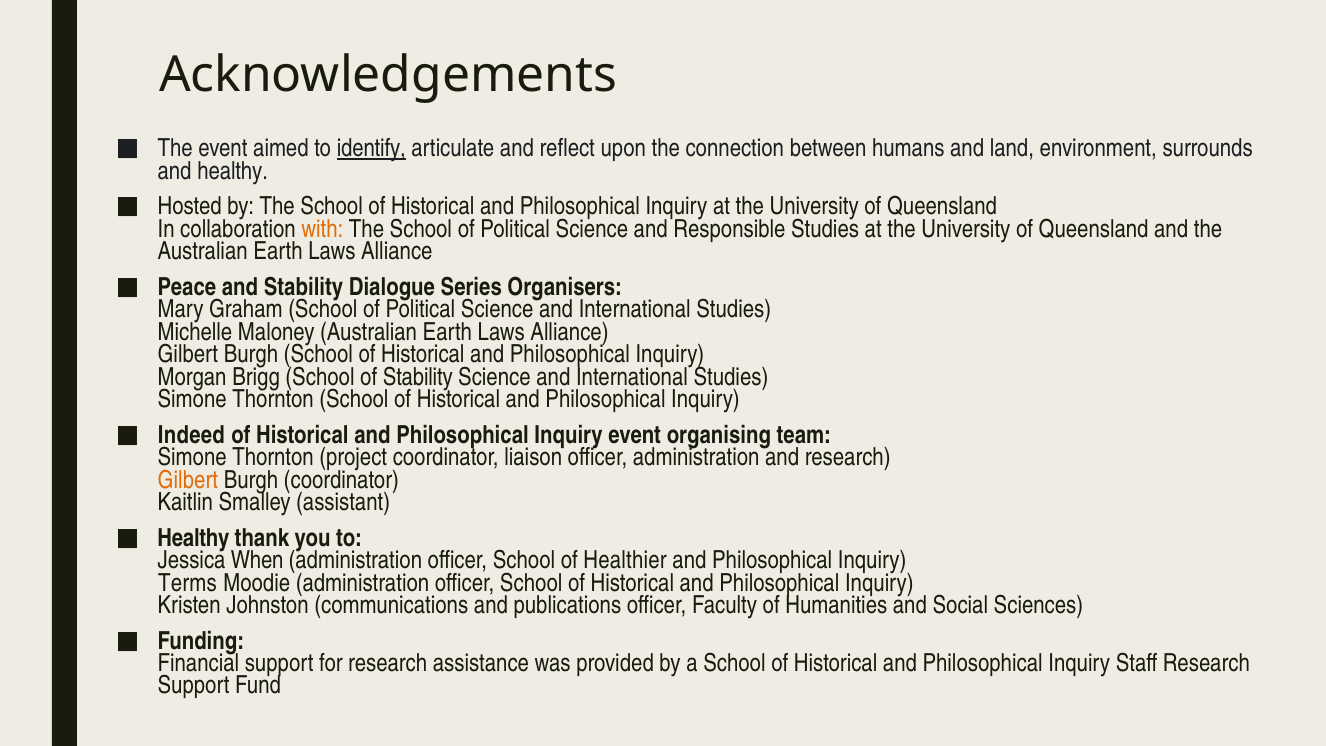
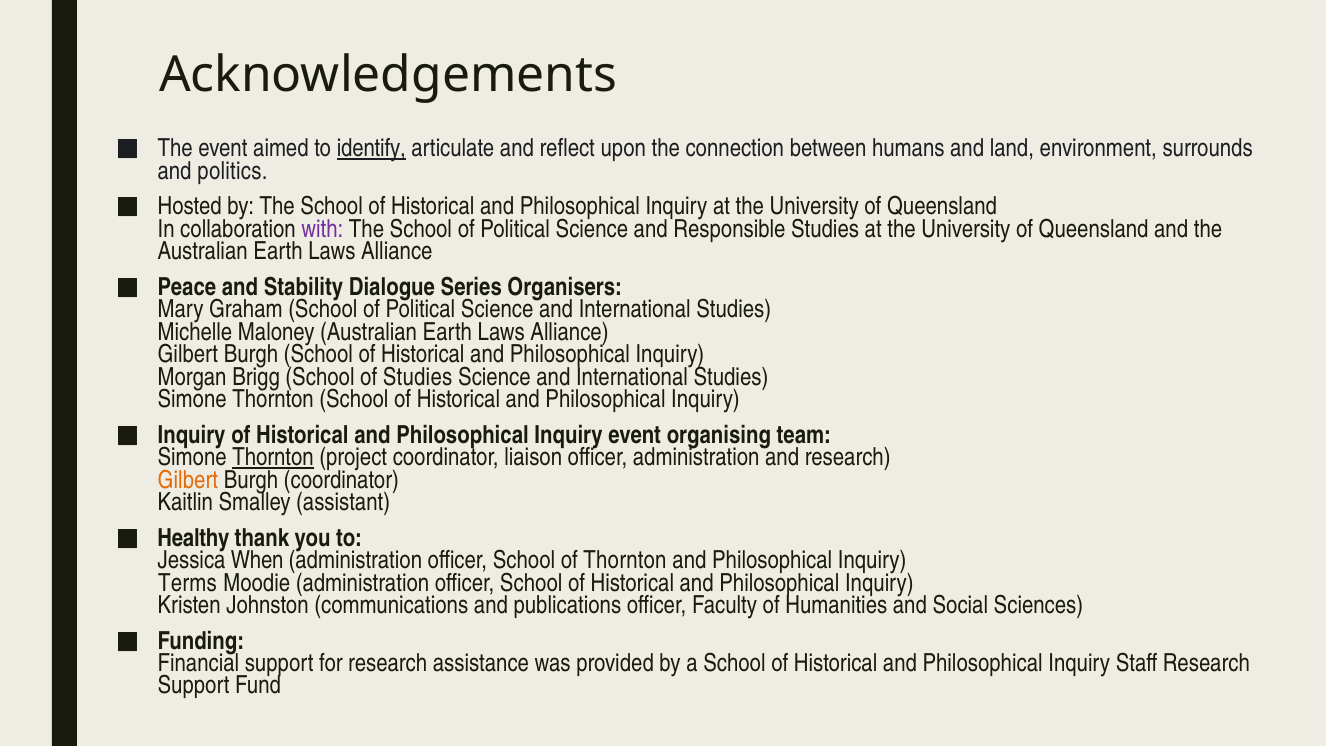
and healthy: healthy -> politics (232, 171)
with colour: orange -> purple (322, 229)
of Stability: Stability -> Studies (418, 377)
Indeed: Indeed -> Inquiry (192, 435)
Thornton underline: none -> present (273, 457)
of Healthier: Healthier -> Thornton (625, 560)
